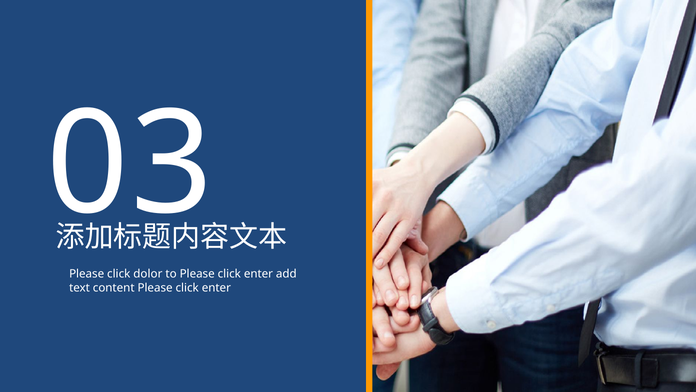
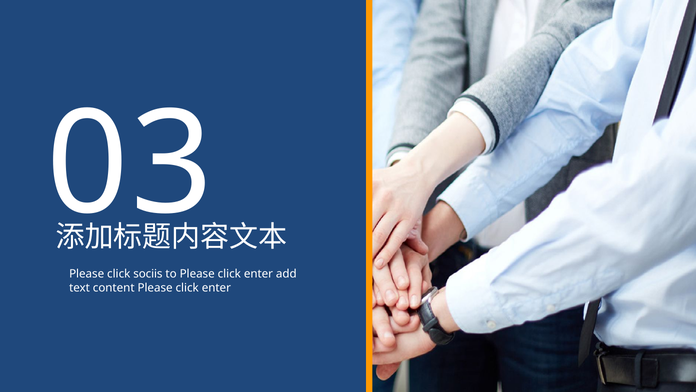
dolor: dolor -> sociis (148, 273)
